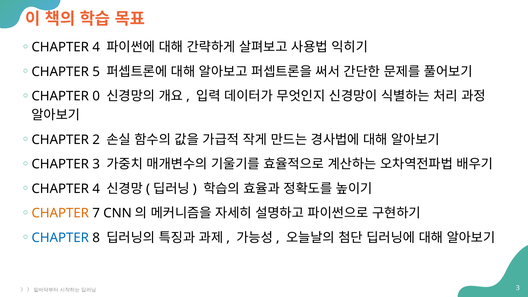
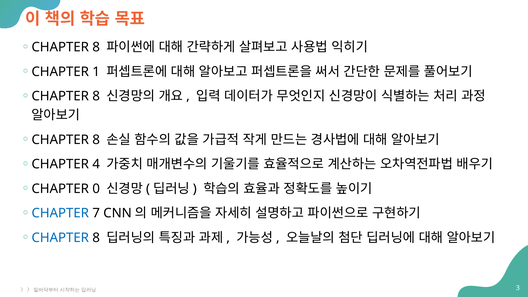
4: 4 -> 8 (96, 47)
5: 5 -> 1 (96, 72)
0: 0 -> 8 (96, 96)
2: 2 -> 8 (96, 140)
CHAPTER 3: 3 -> 4 (96, 164)
4: 4 -> 0 (96, 189)
CHAPTER colour: orange -> blue (60, 213)
